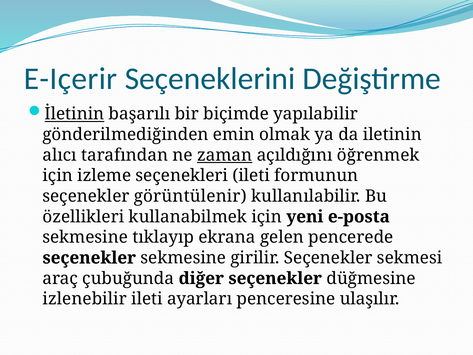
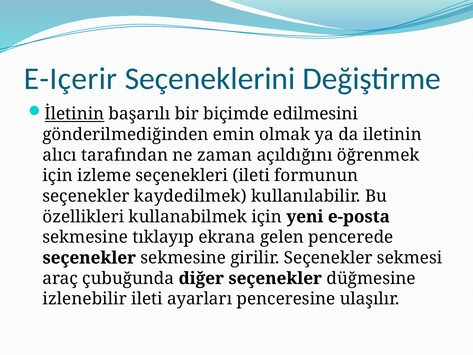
yapılabilir: yapılabilir -> edilmesini (316, 114)
zaman underline: present -> none (225, 155)
görüntülenir: görüntülenir -> kaydedilmek (190, 196)
